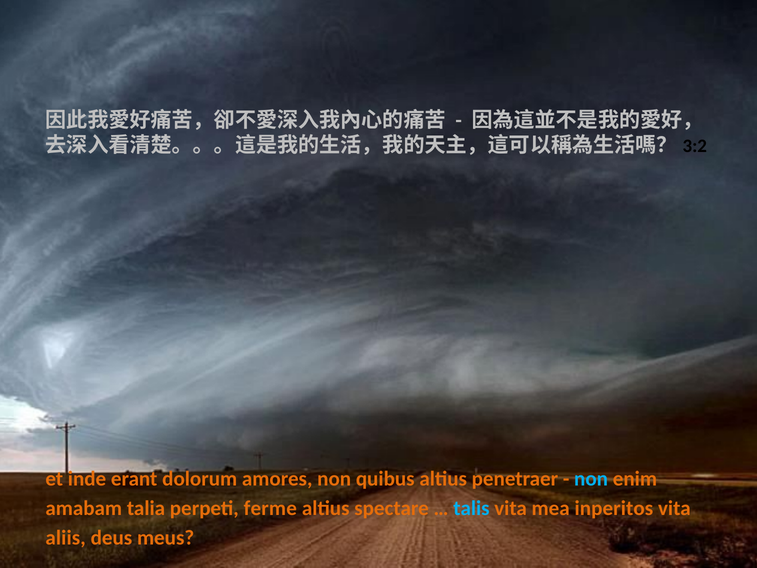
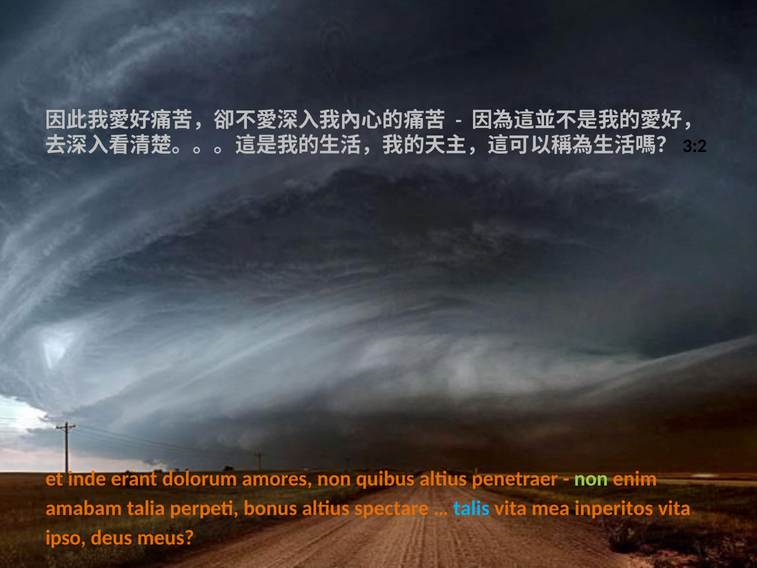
non colour: light blue -> light green (591, 478)
ferme: ferme -> bonus (270, 508)
aliis: aliis -> ipso (66, 537)
